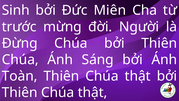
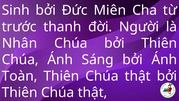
mừng: mừng -> thanh (62, 27)
Đừng: Đừng -> Nhân (20, 43)
